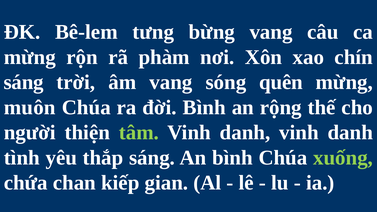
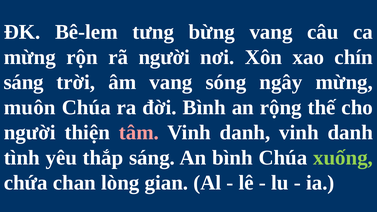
rã phàm: phàm -> người (164, 57)
quên: quên -> ngây (281, 82)
tâm colour: light green -> pink (139, 133)
kiếp: kiếp -> lòng (120, 183)
